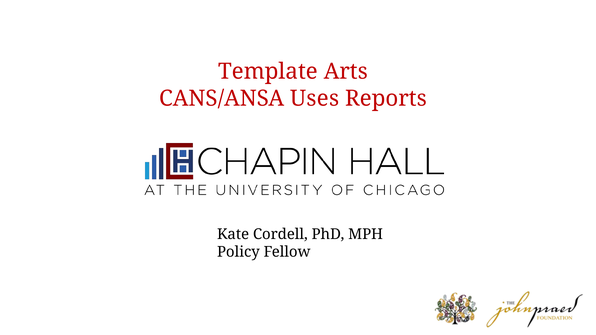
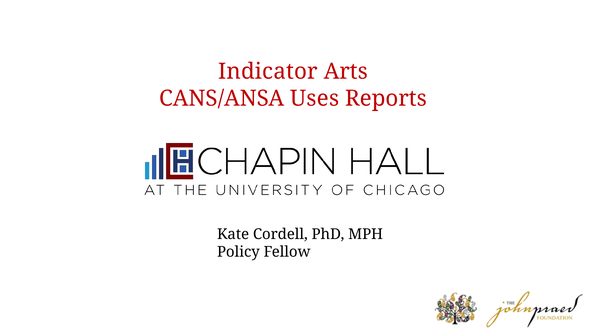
Template: Template -> Indicator (268, 72)
